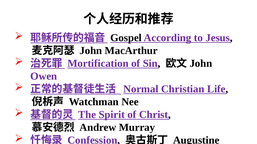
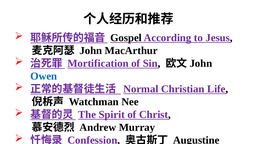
Owen colour: purple -> blue (44, 76)
